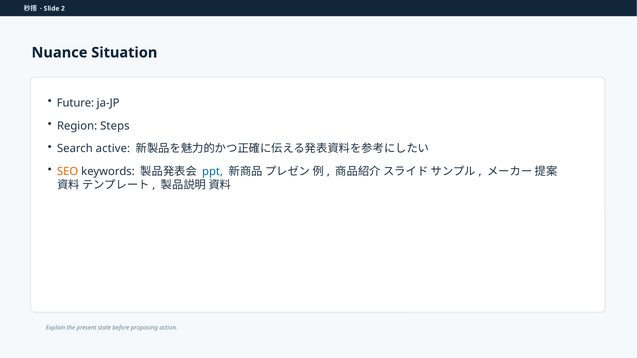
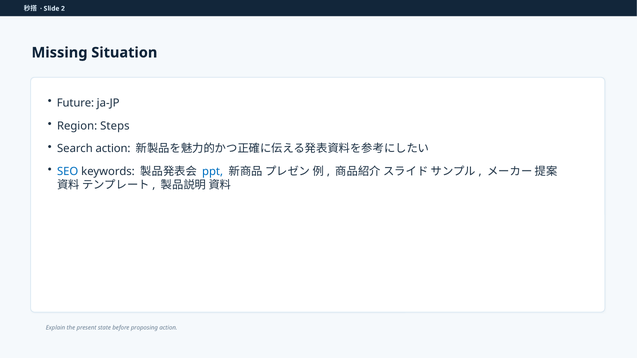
Nuance: Nuance -> Missing (59, 53)
Search active: active -> action (113, 149)
SEO colour: orange -> blue (68, 172)
